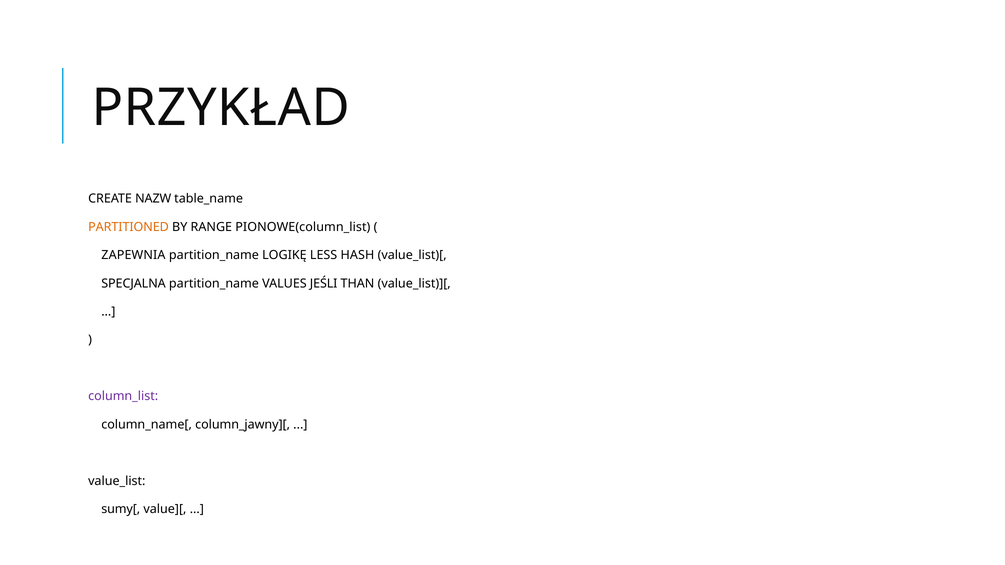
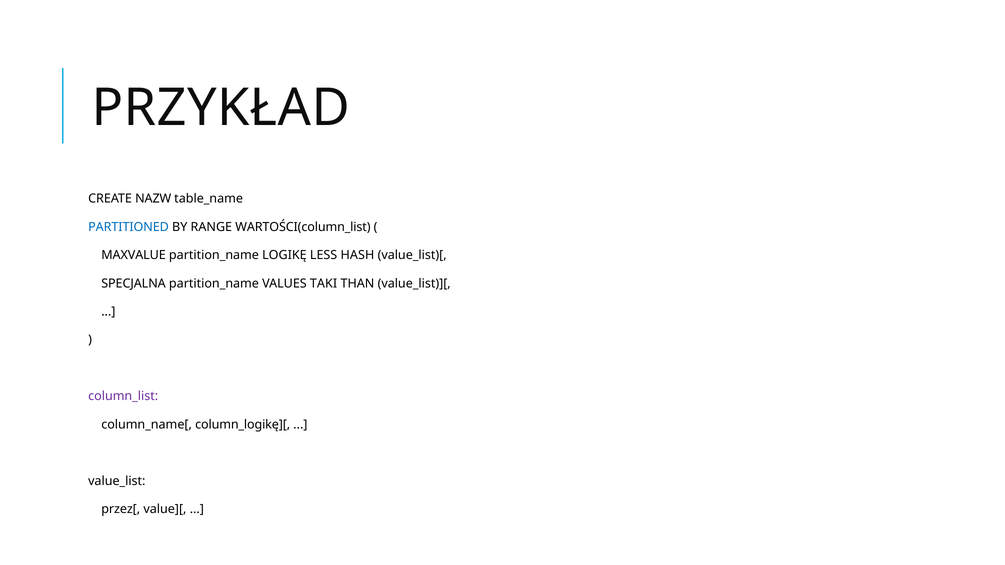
PARTITIONED colour: orange -> blue (129, 227)
PIONOWE(column_list: PIONOWE(column_list -> WARTOŚCI(column_list (303, 227)
ZAPEWNIA: ZAPEWNIA -> MAXVALUE (134, 255)
JEŚLI: JEŚLI -> TAKI (324, 284)
column_jawny][: column_jawny][ -> column_logikę][ (243, 425)
sumy[: sumy[ -> przez[ (121, 509)
